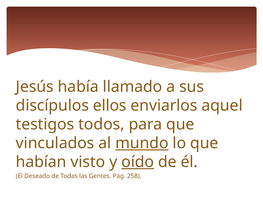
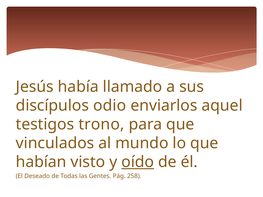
ellos: ellos -> odio (110, 106)
todos: todos -> trono (101, 124)
mundo underline: present -> none (142, 143)
